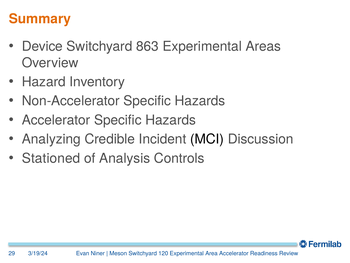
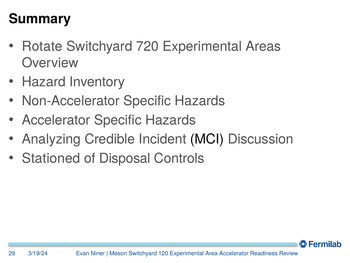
Summary colour: orange -> black (40, 19)
Device: Device -> Rotate (42, 46)
863: 863 -> 720 (147, 46)
Analysis: Analysis -> Disposal (125, 158)
